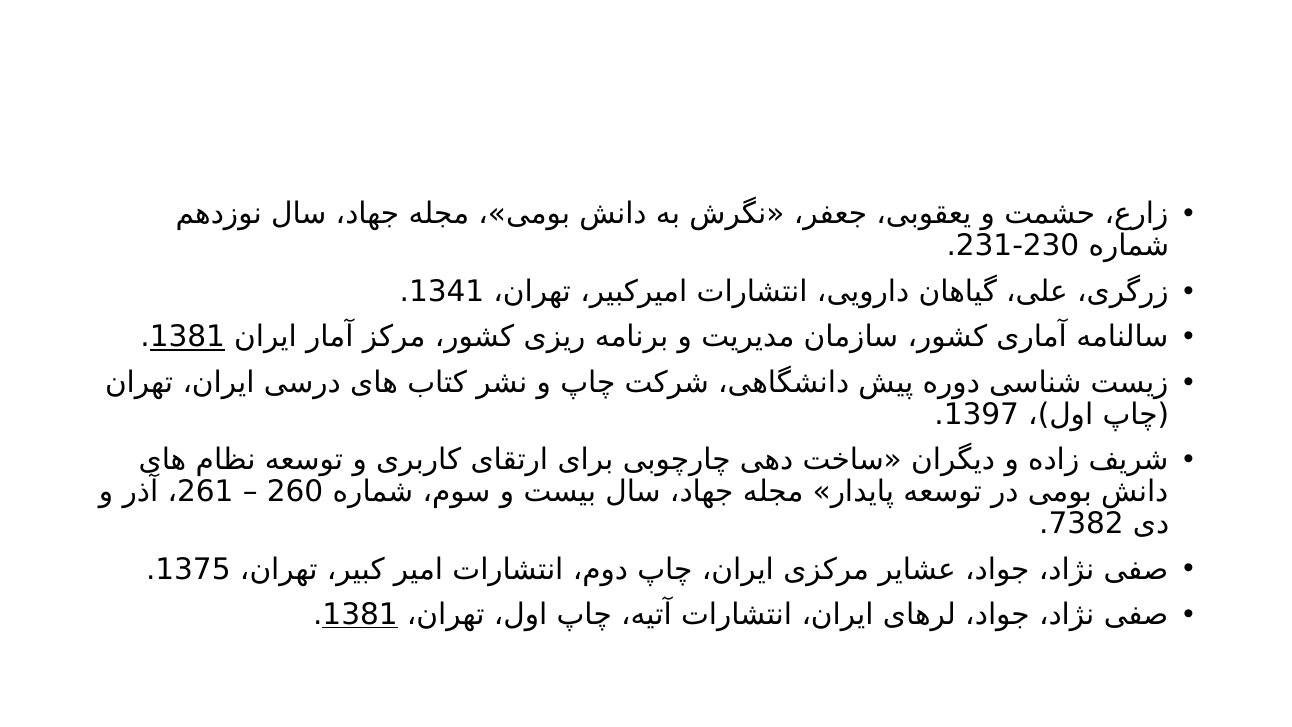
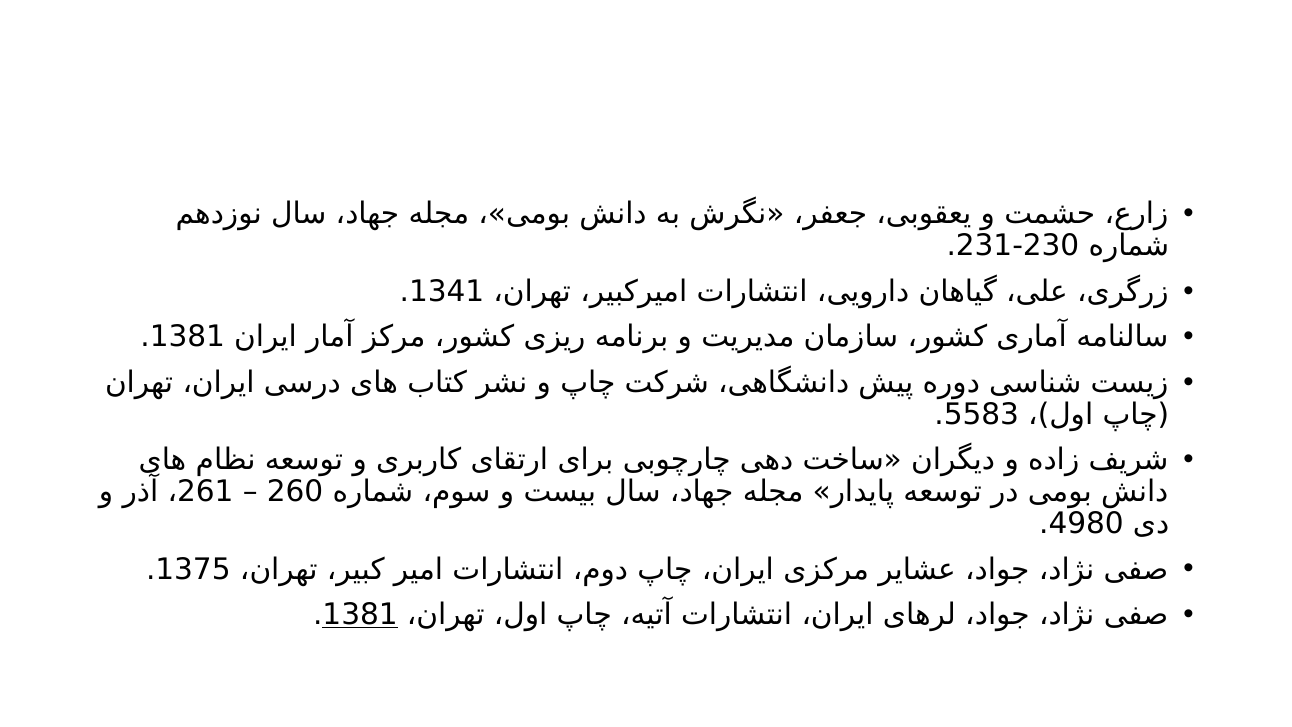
1381 underline: present -> none (187, 337)
1397: 1397 -> 5583 (981, 414)
7382: 7382 -> 4980 (1086, 524)
